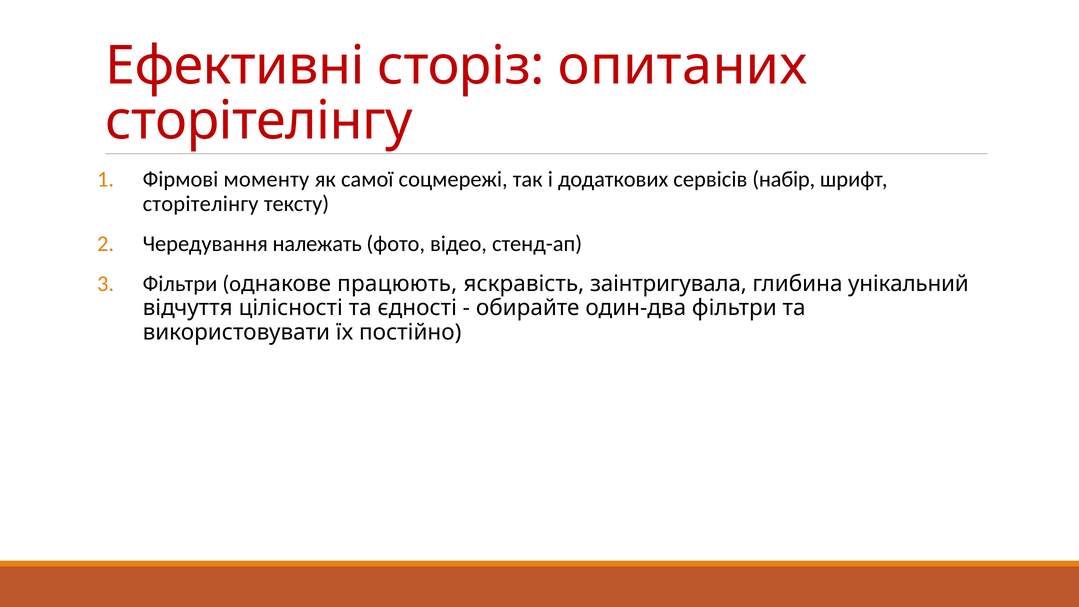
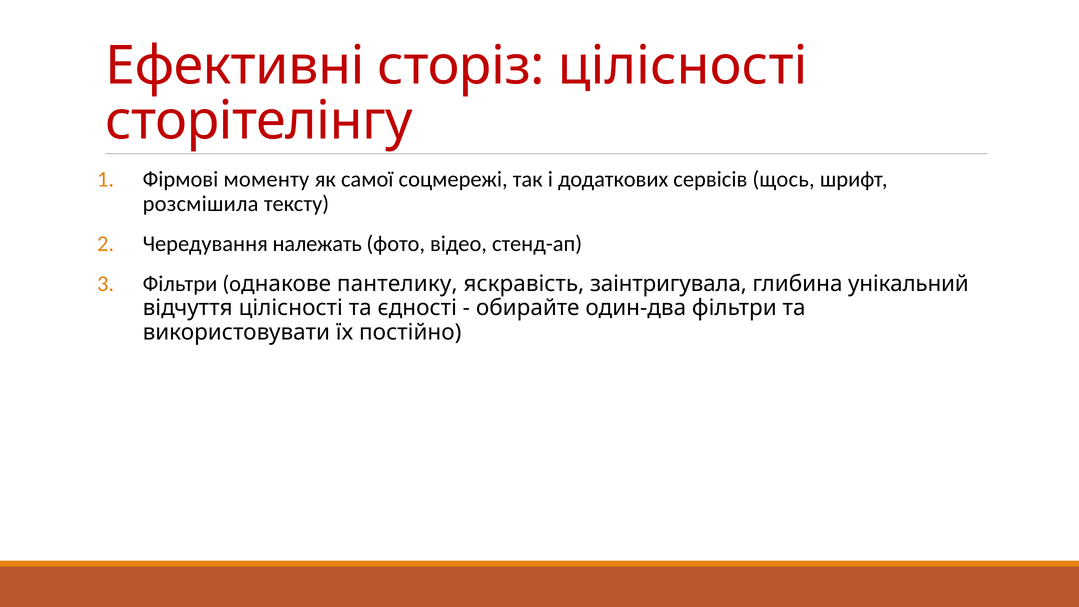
сторіз опитаних: опитаних -> цілісності (683, 66)
набір: набір -> щось (784, 179)
сторітелінгу: сторітелінгу -> розсмішила (201, 204)
працюють: працюють -> пантелику (397, 284)
